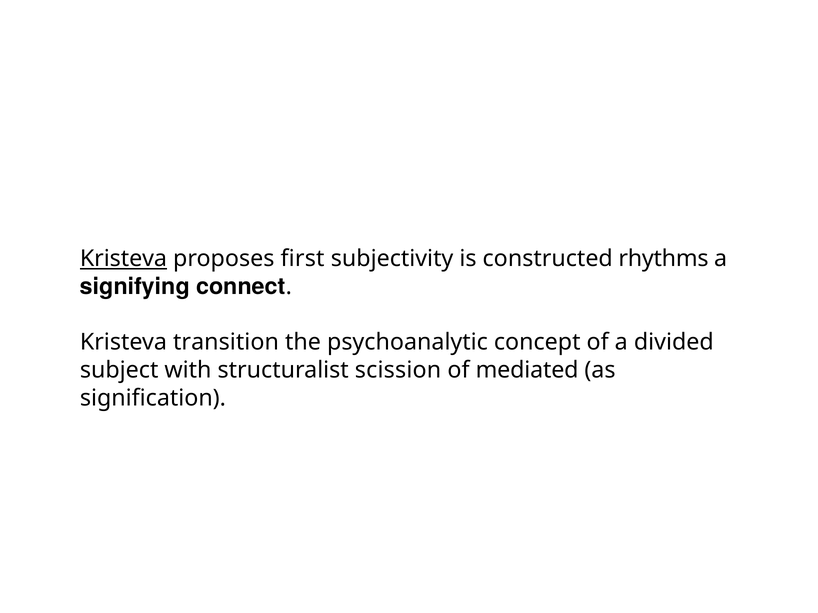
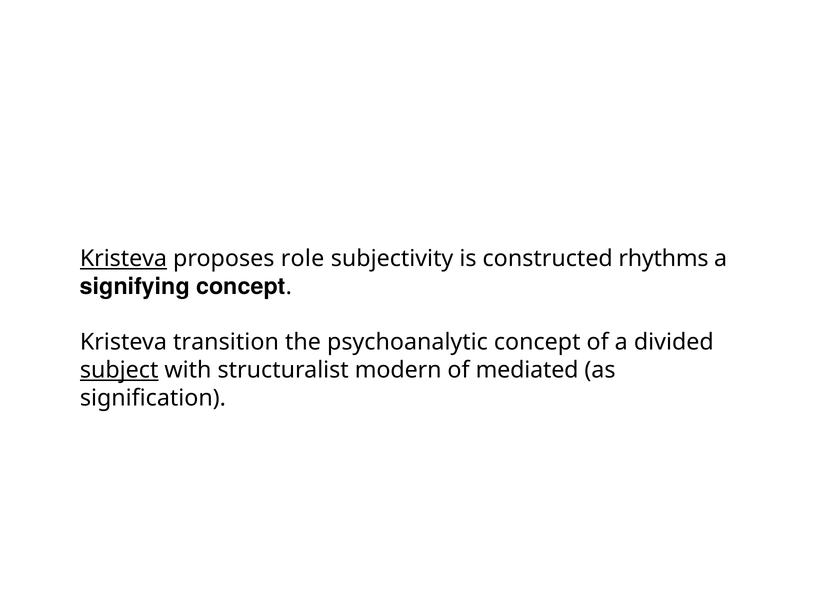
first: first -> role (303, 259)
signifying connect: connect -> concept (241, 287)
subject underline: none -> present (119, 370)
scission: scission -> modern (398, 370)
